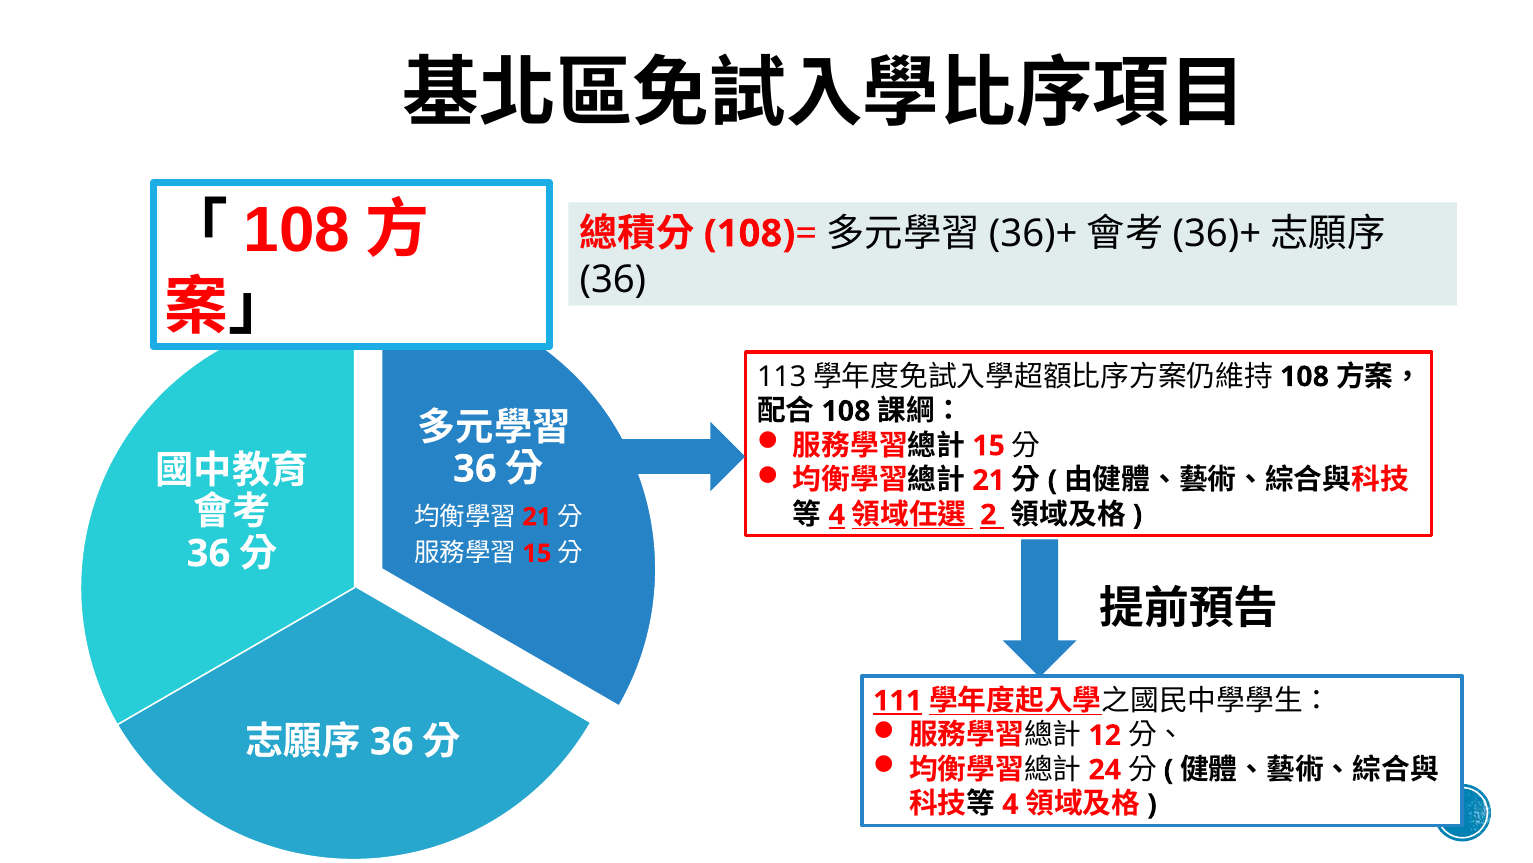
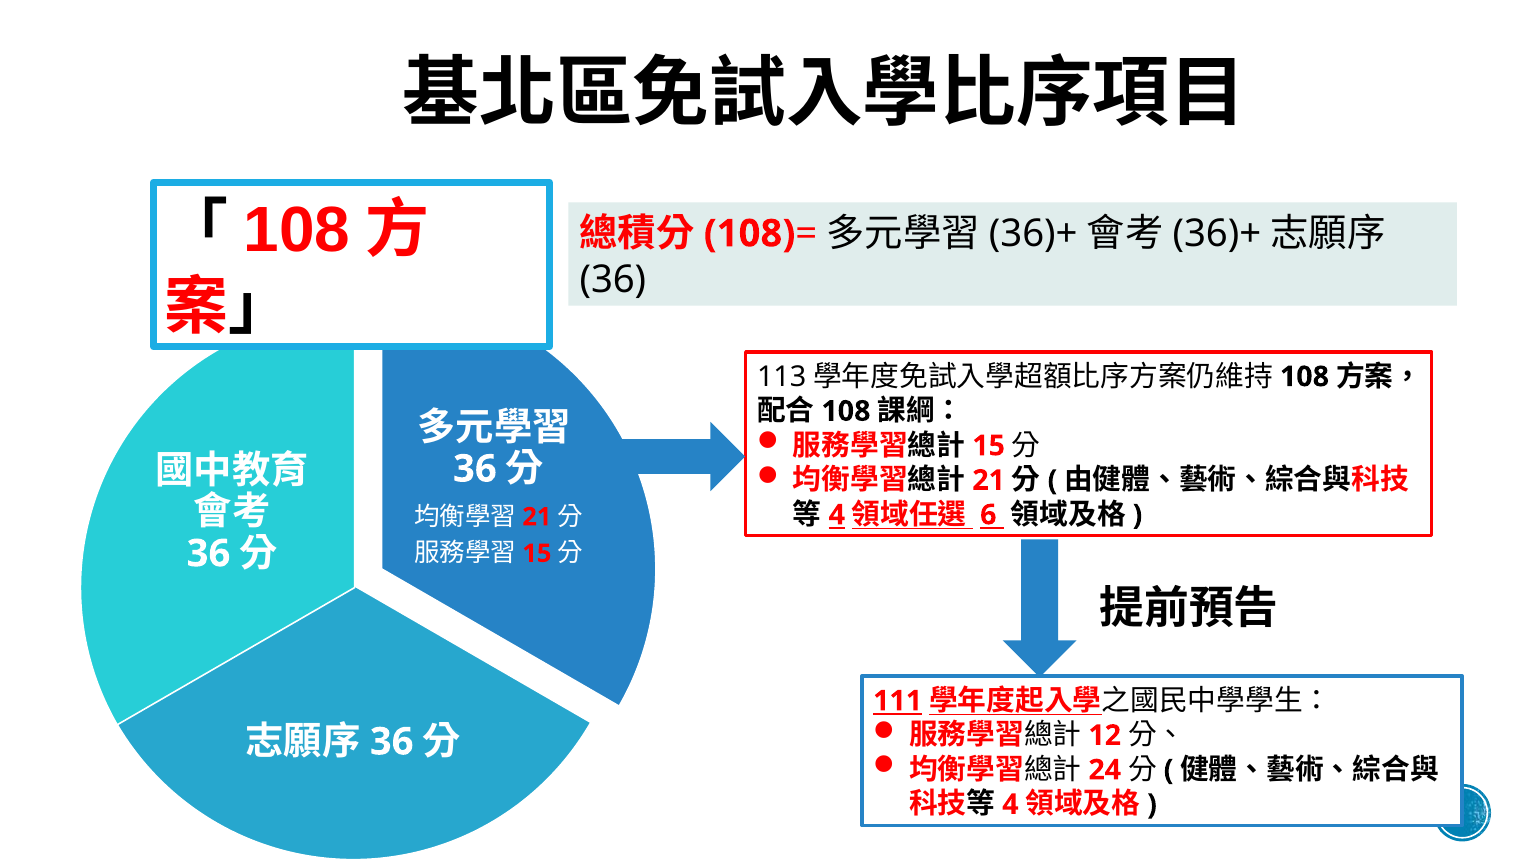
2: 2 -> 6 (988, 514)
